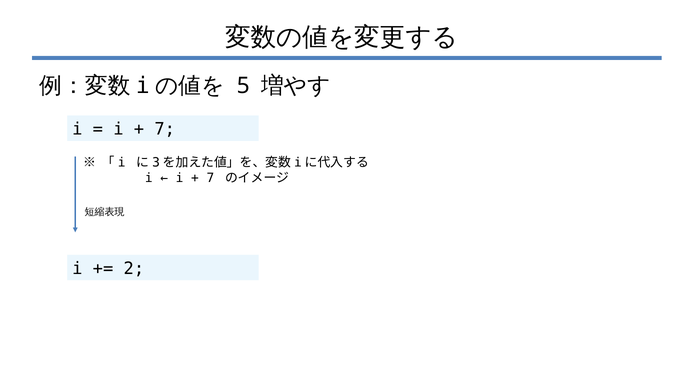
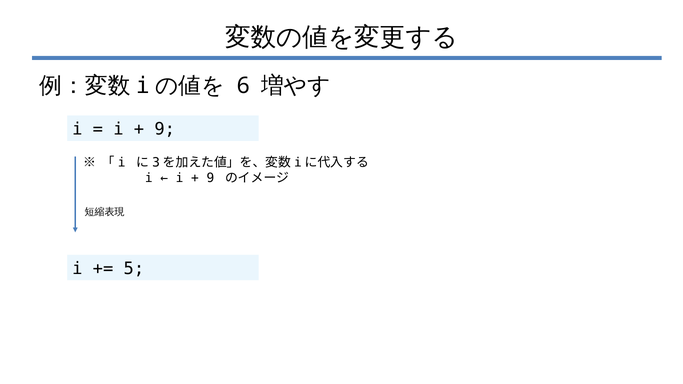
5: 5 -> 6 (243, 86)
7: 7 -> 9 (165, 129)
7: 7 -> 9 (210, 178)
2: 2 -> 5 (134, 269)
